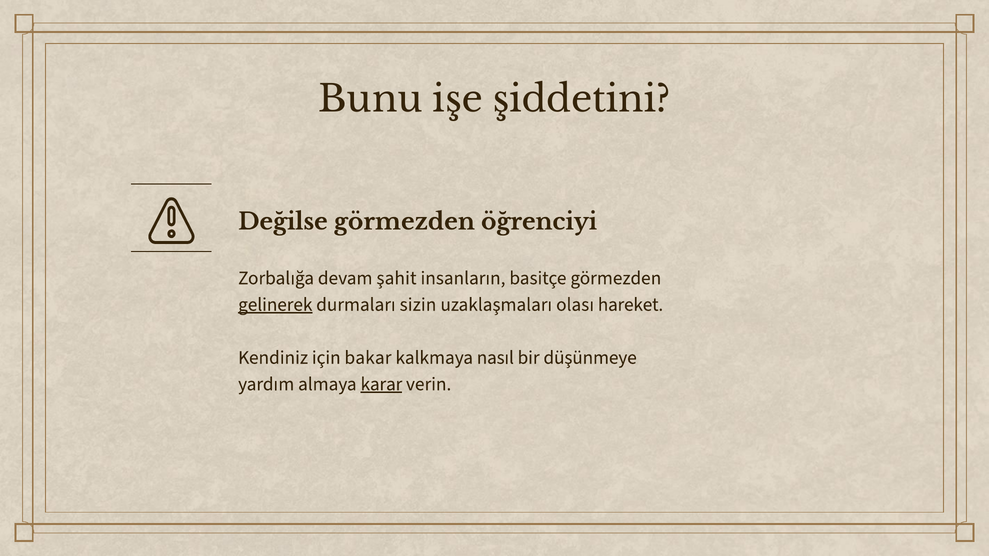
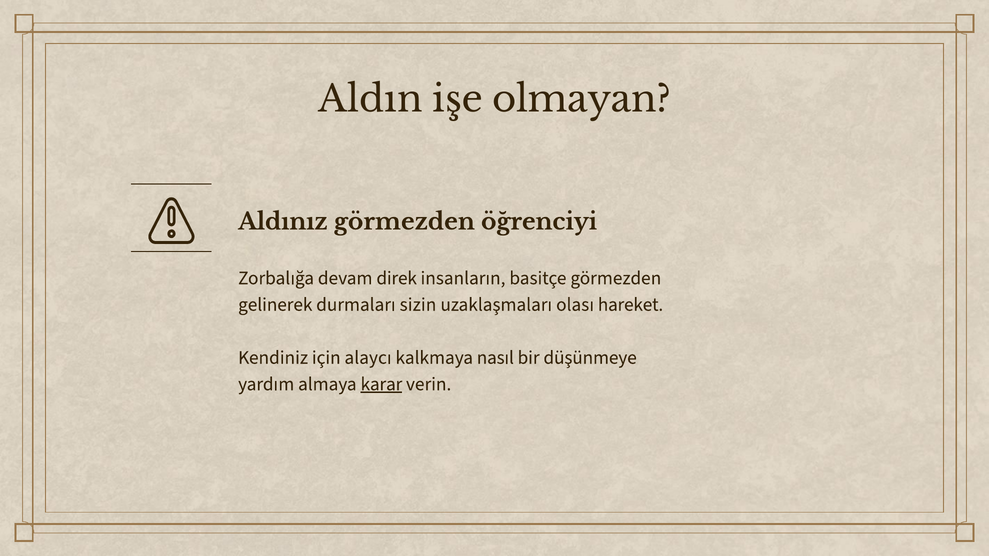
Bunu: Bunu -> Aldın (370, 99)
şiddetini: şiddetini -> olmayan (582, 99)
Değilse: Değilse -> Aldınız (283, 222)
şahit: şahit -> direk (397, 278)
gelinerek underline: present -> none (275, 305)
bakar: bakar -> alaycı (368, 358)
